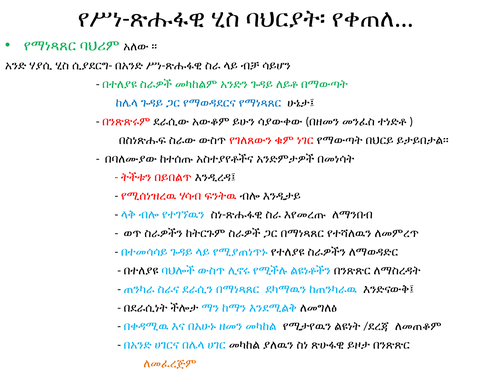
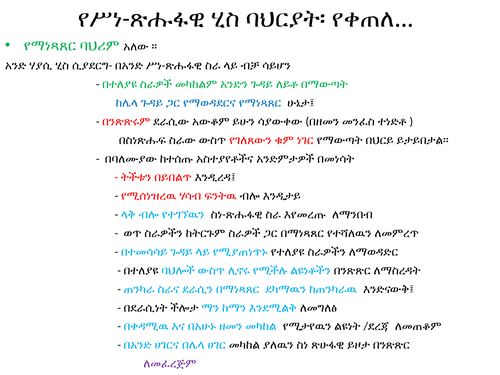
ለመፈረጅም colour: orange -> purple (170, 364)
